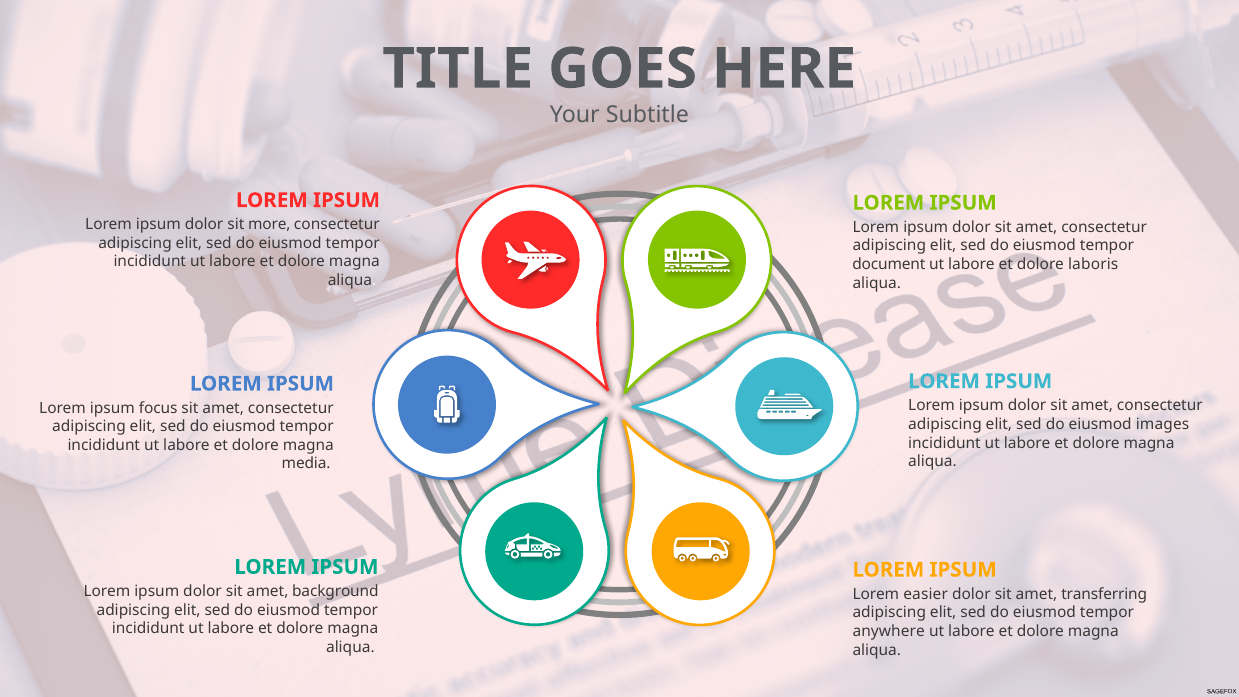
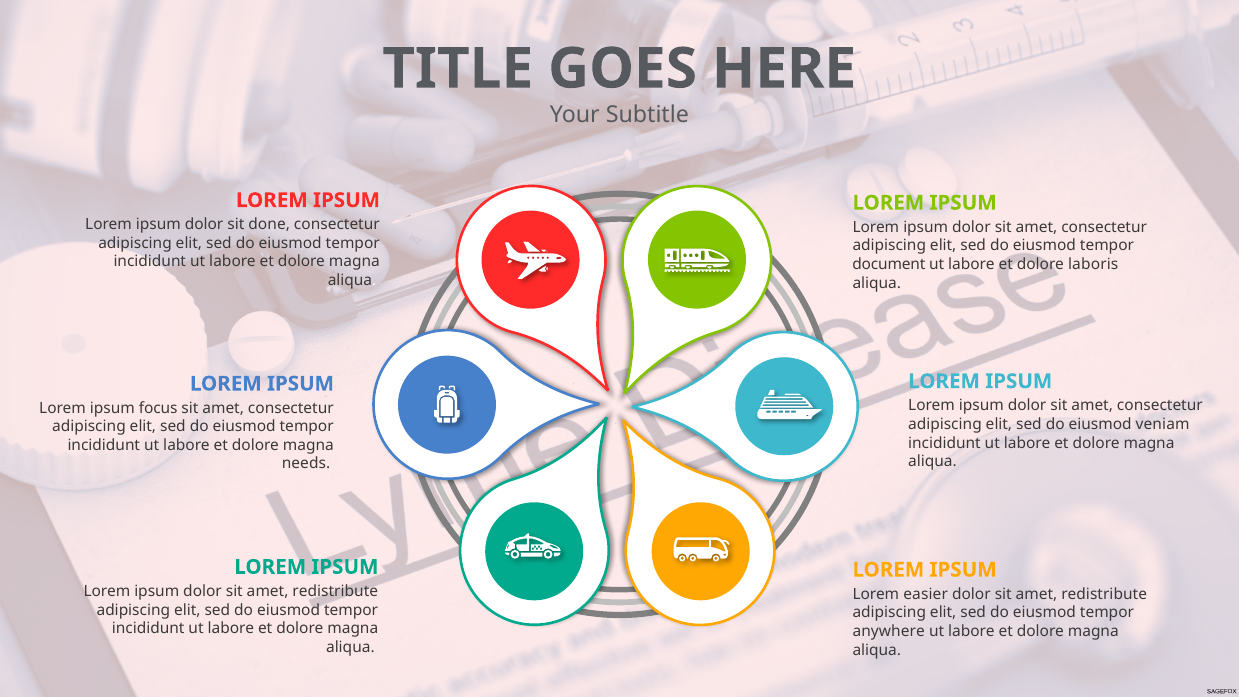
more: more -> done (269, 225)
images: images -> veniam (1163, 424)
media: media -> needs (306, 464)
background: background -> redistribute (335, 591)
transferring: transferring -> redistribute (1104, 594)
